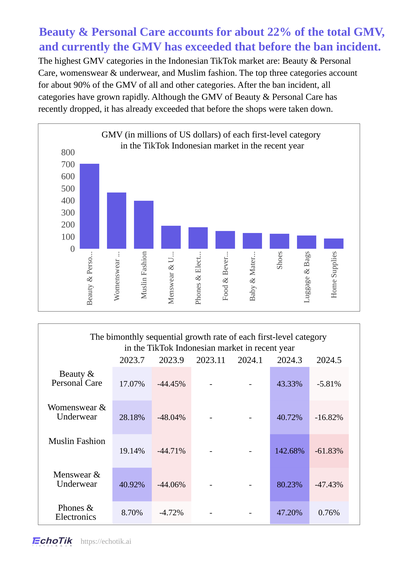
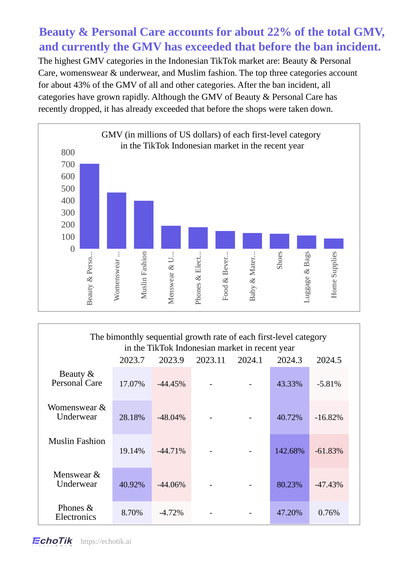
90%: 90% -> 43% (82, 85)
